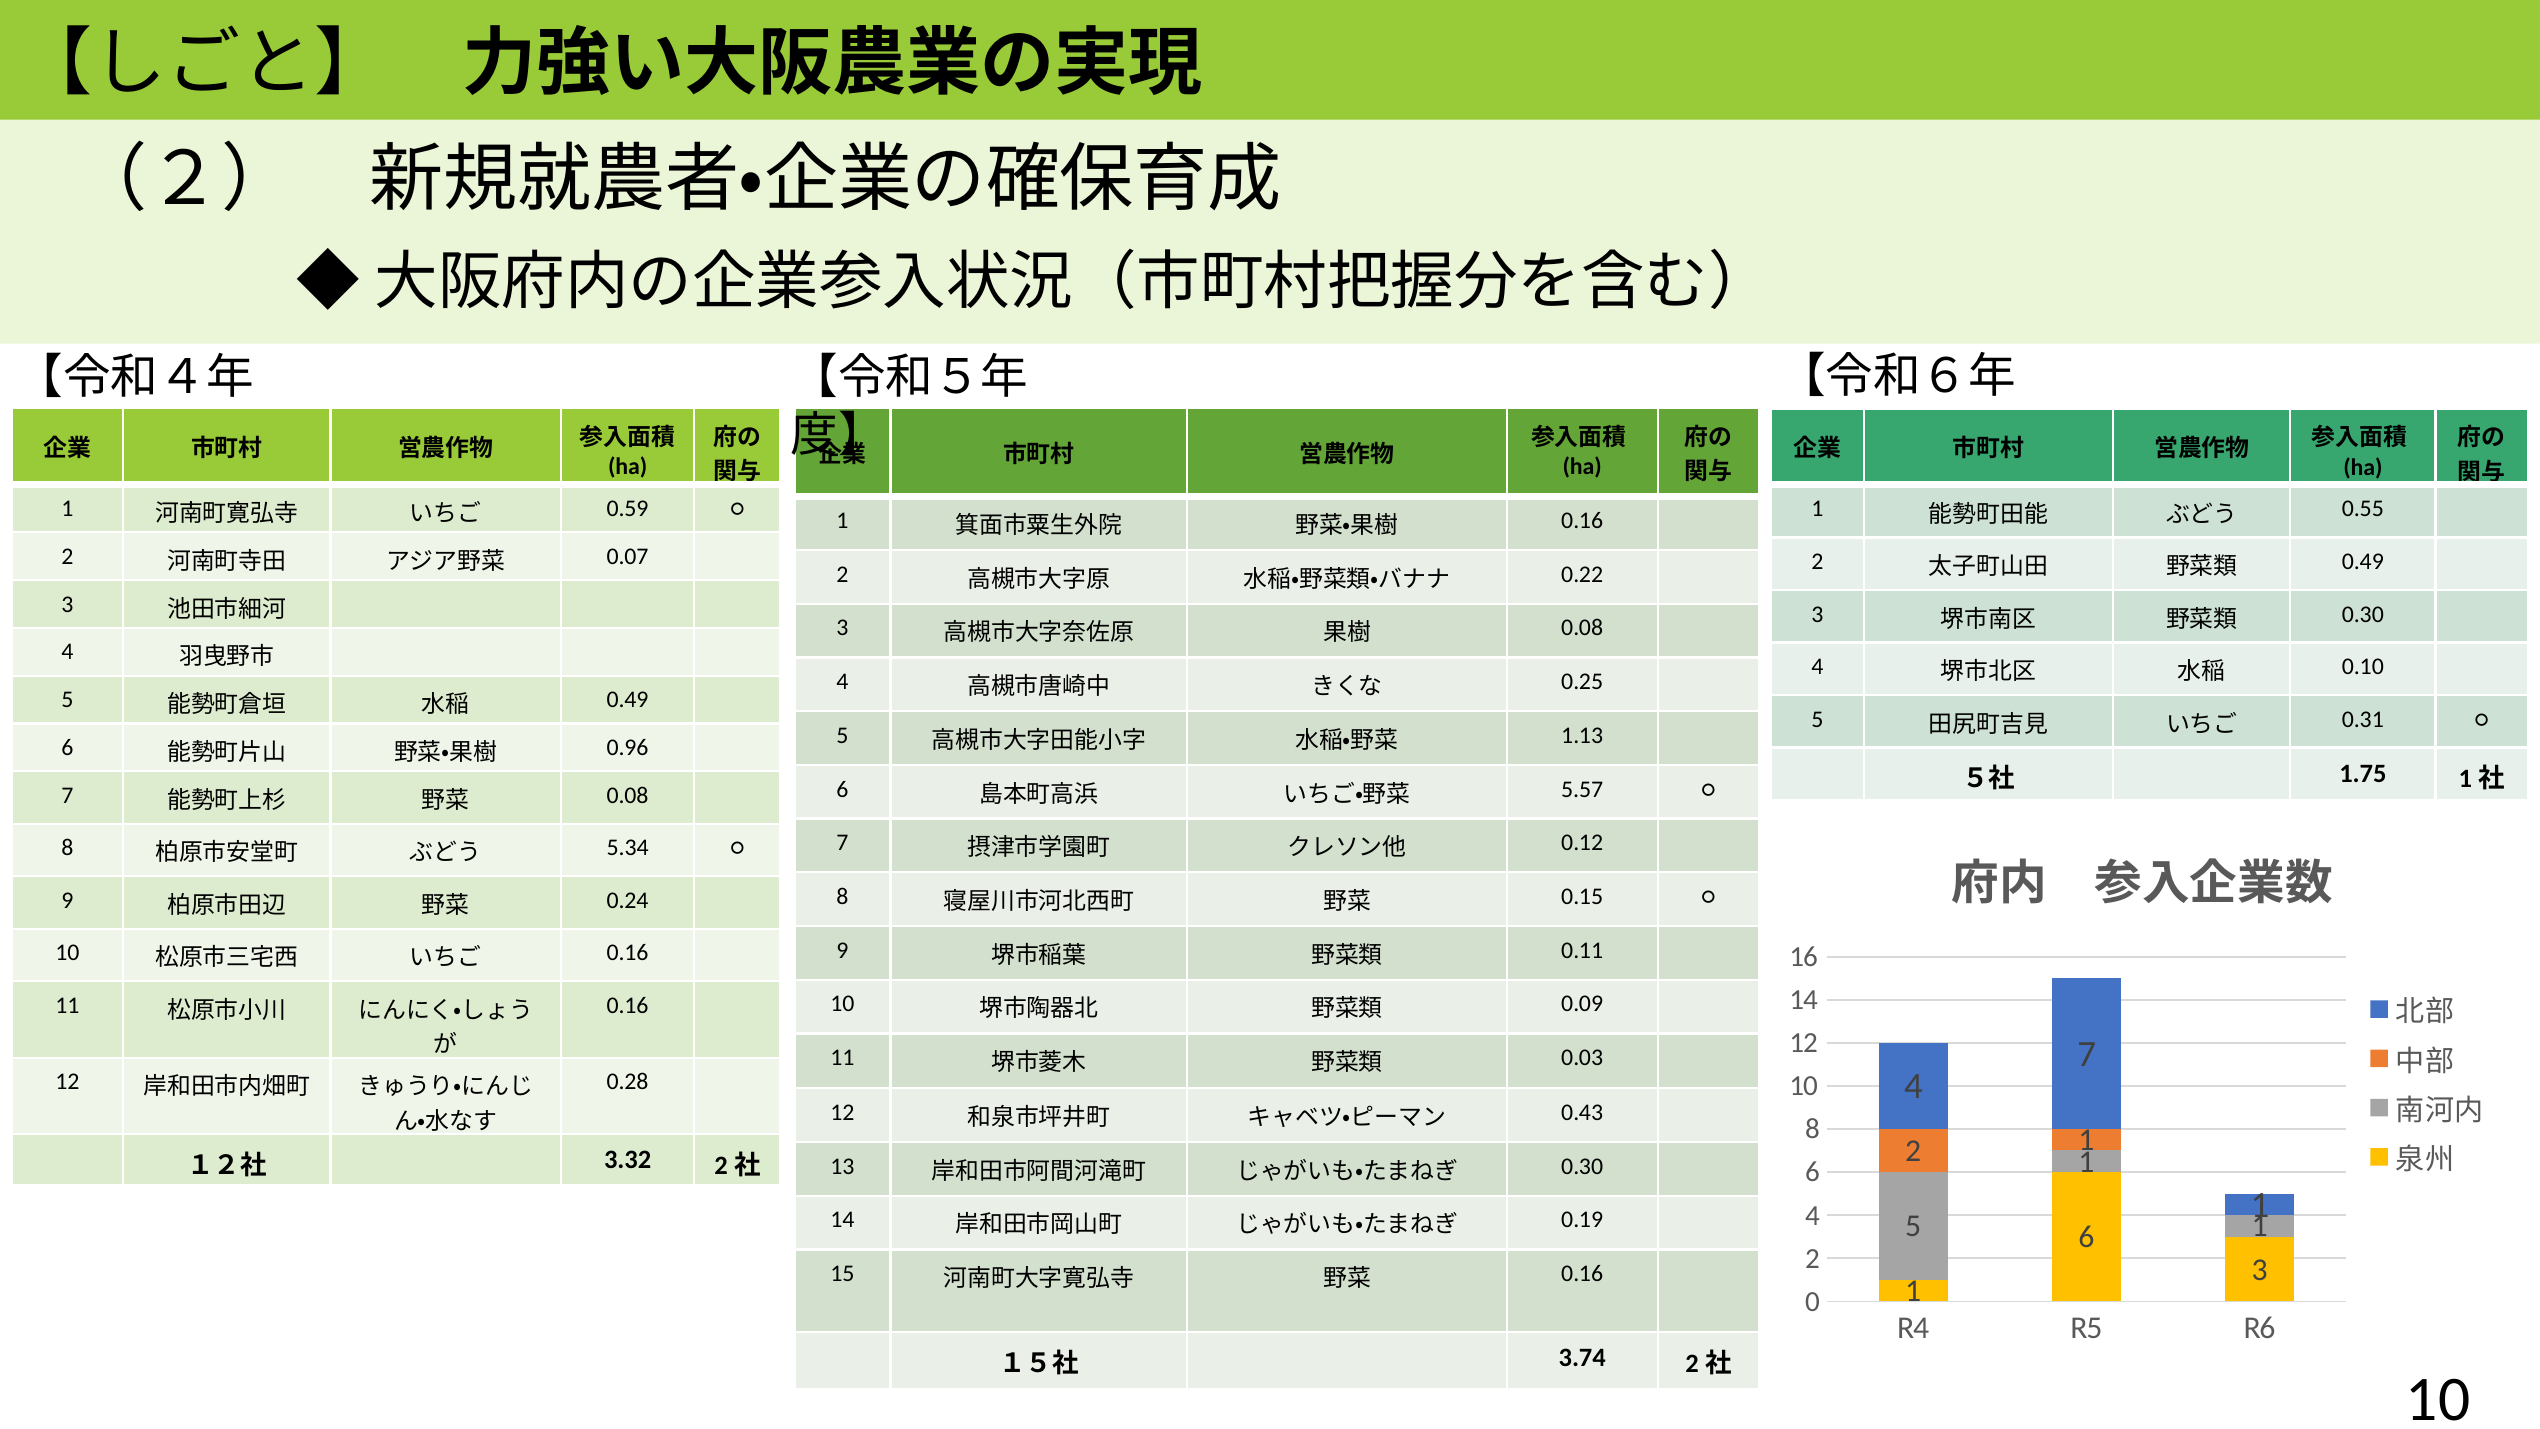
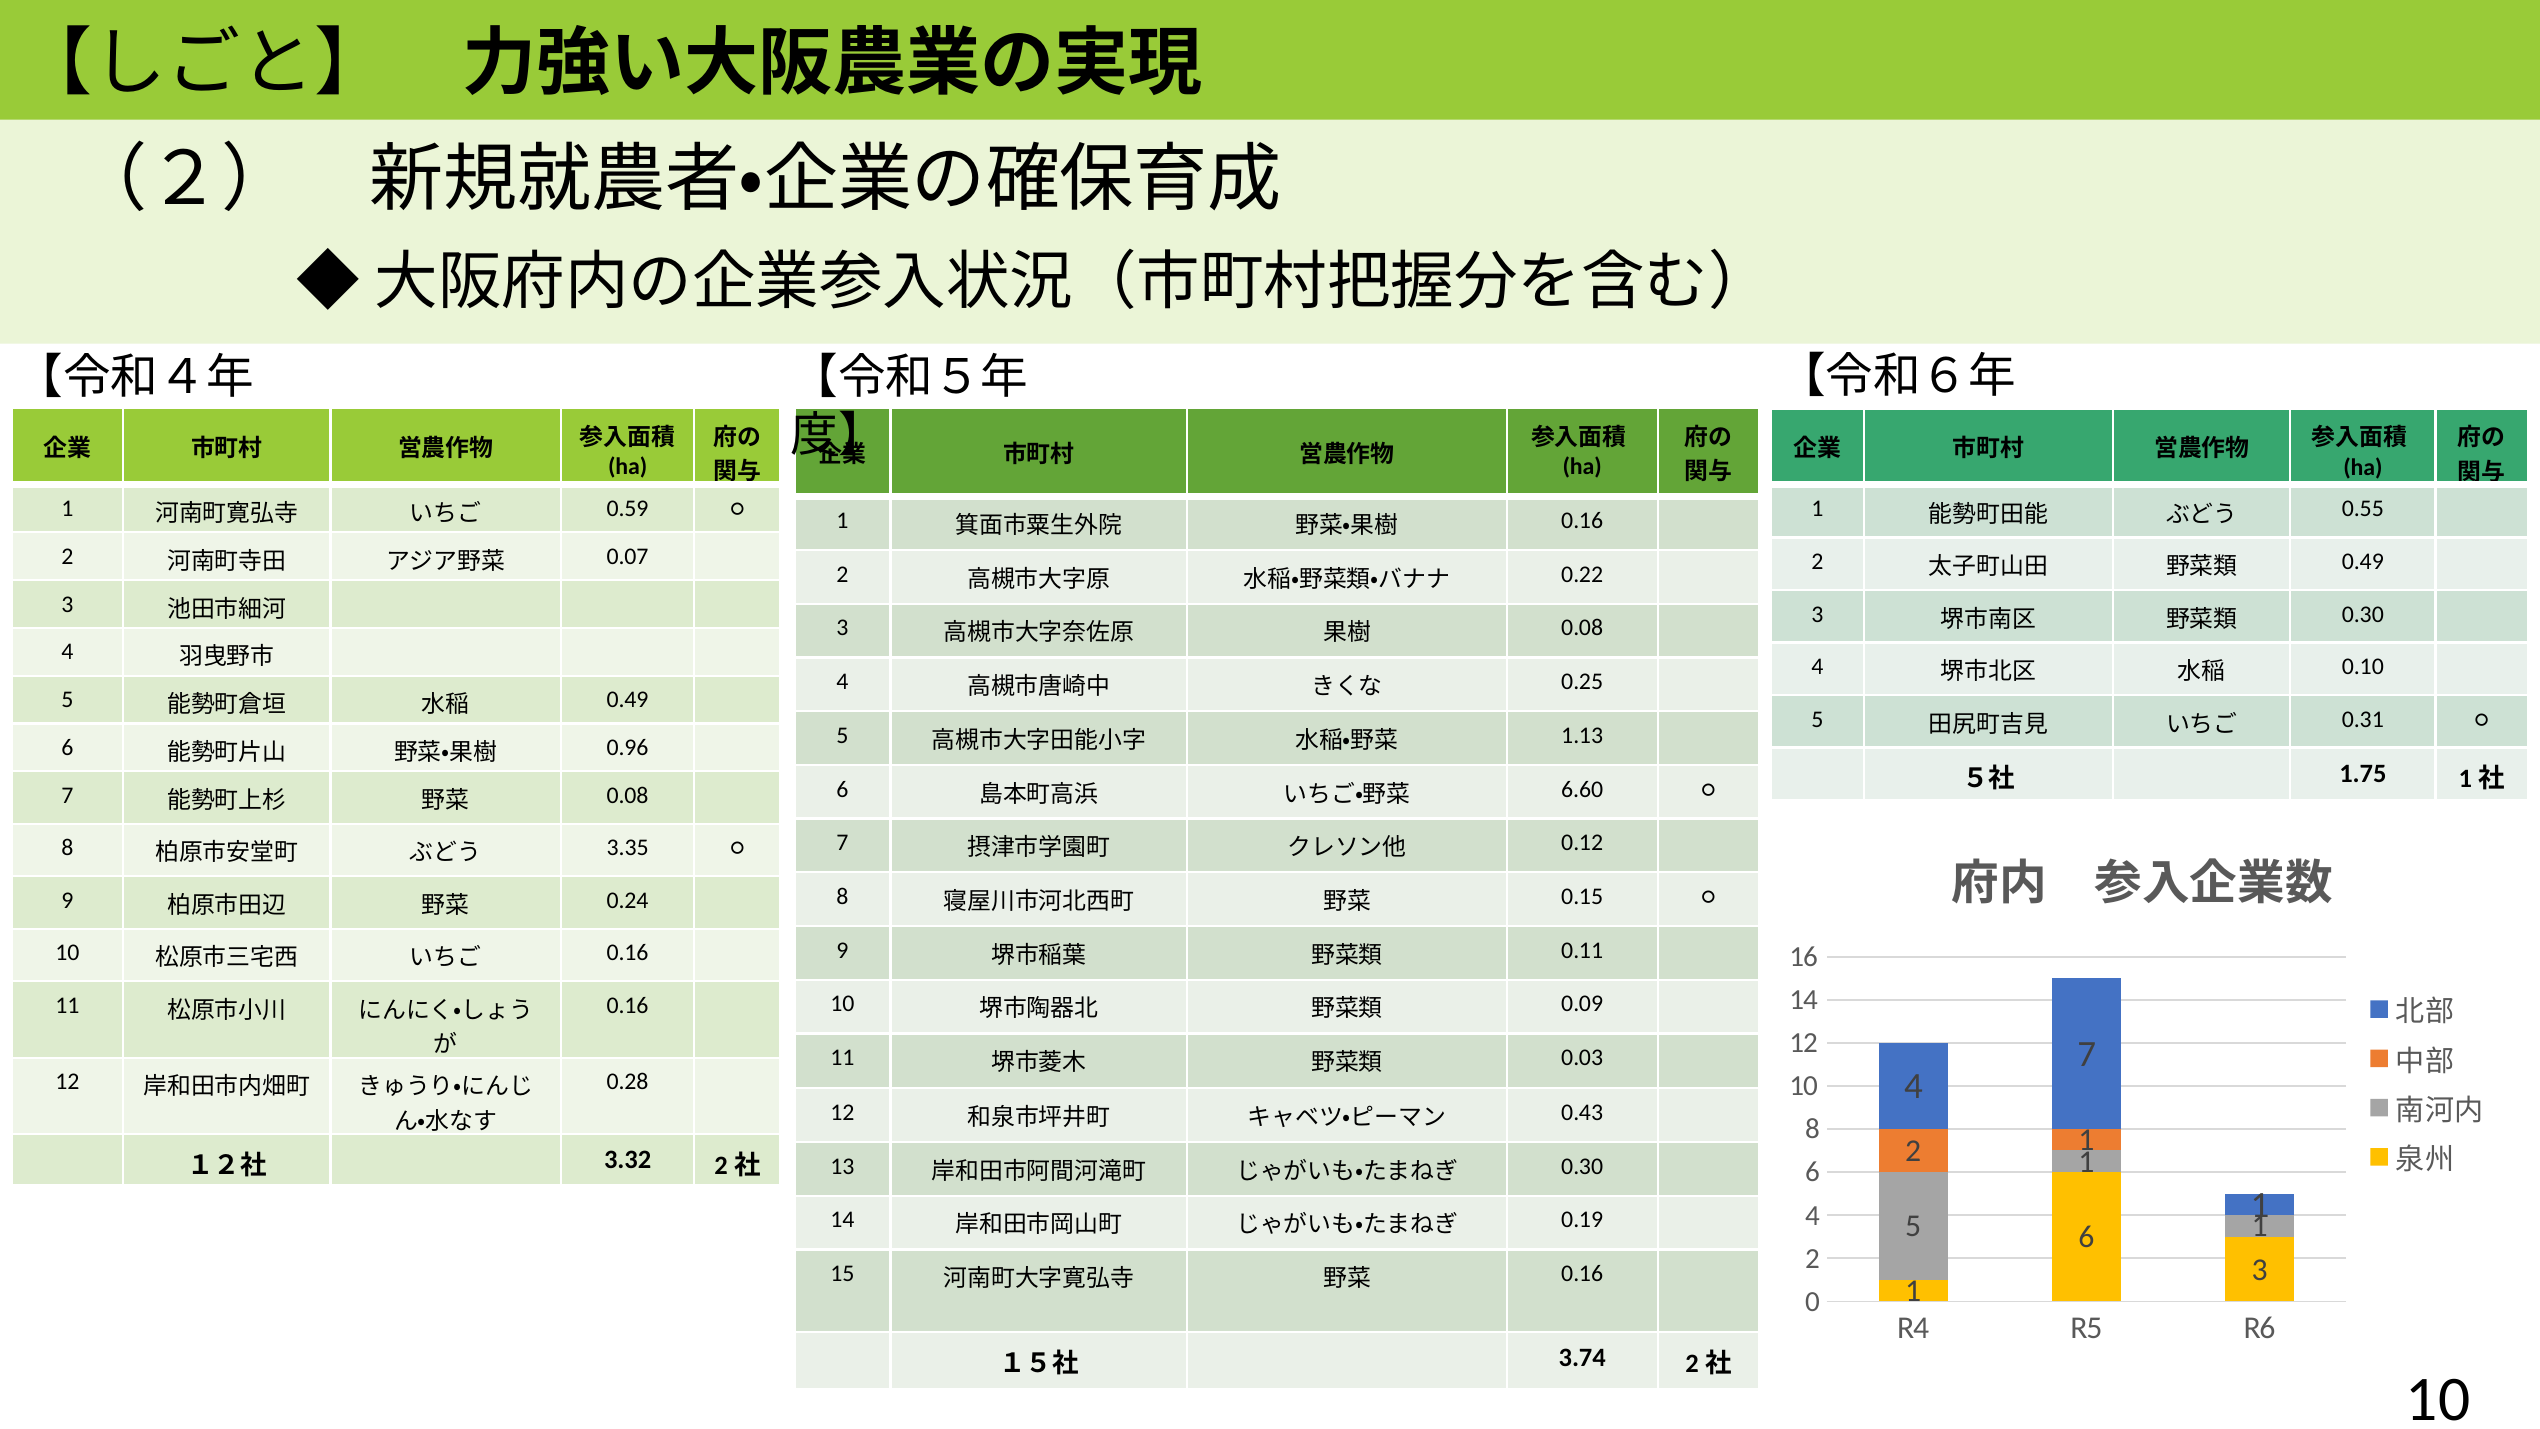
5.57: 5.57 -> 6.60 (1582, 789)
5.34: 5.34 -> 3.35 (628, 848)
